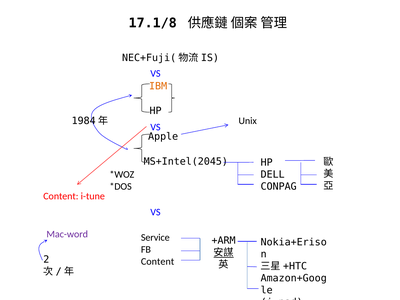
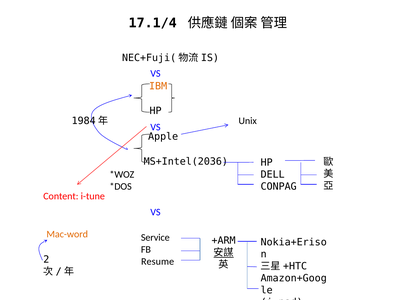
17.1/8: 17.1/8 -> 17.1/4 (153, 23)
MS+Intel(2045: MS+Intel(2045 -> MS+Intel(2036 (186, 161)
Mac-word colour: purple -> orange (67, 234)
Content: Content -> Resume (158, 261)
